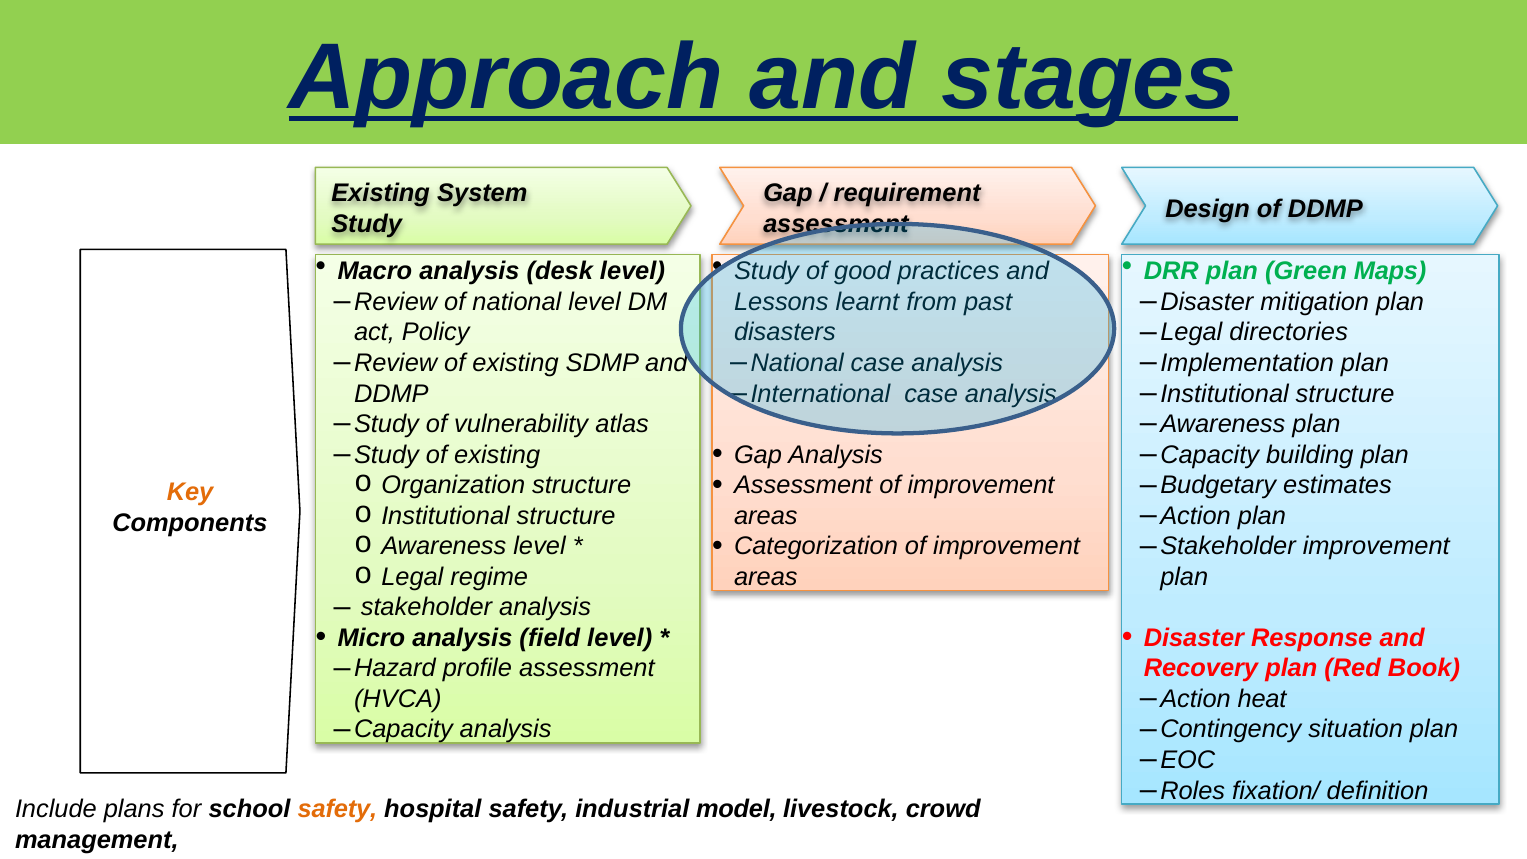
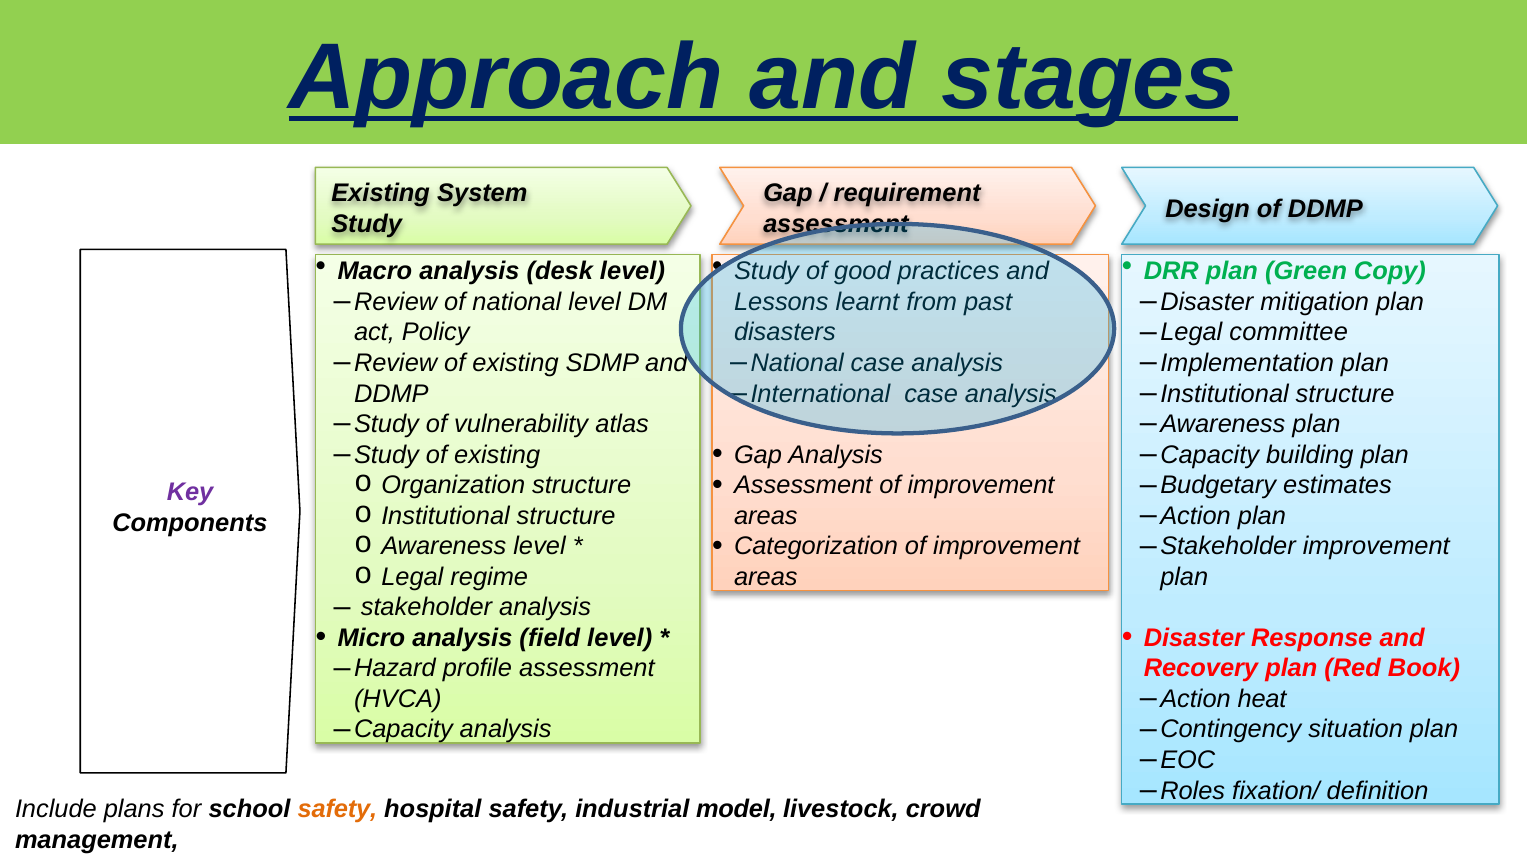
Maps: Maps -> Copy (1390, 271)
directories: directories -> committee (1289, 333)
Key colour: orange -> purple (190, 492)
